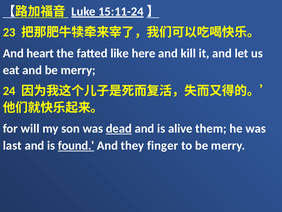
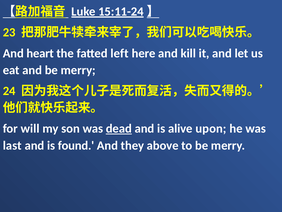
like: like -> left (120, 53)
them: them -> upon (211, 128)
found underline: present -> none (76, 145)
finger: finger -> above (163, 145)
